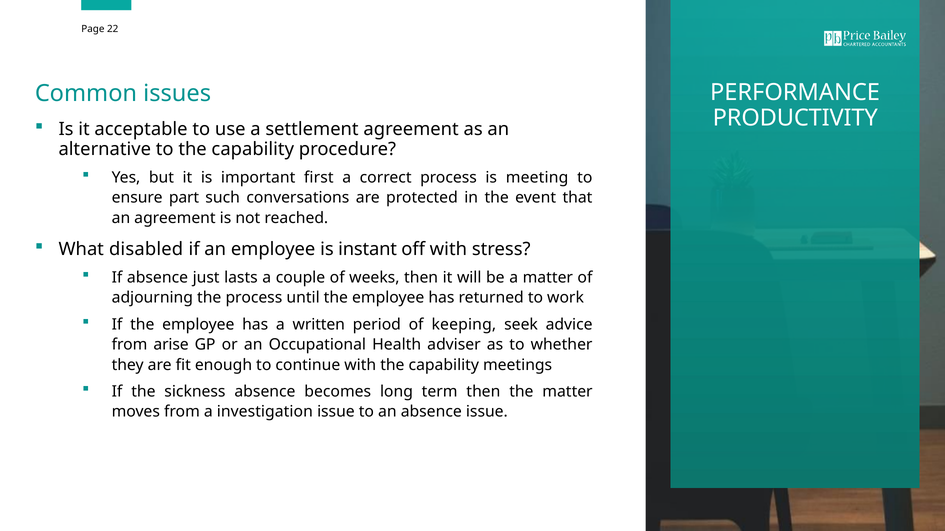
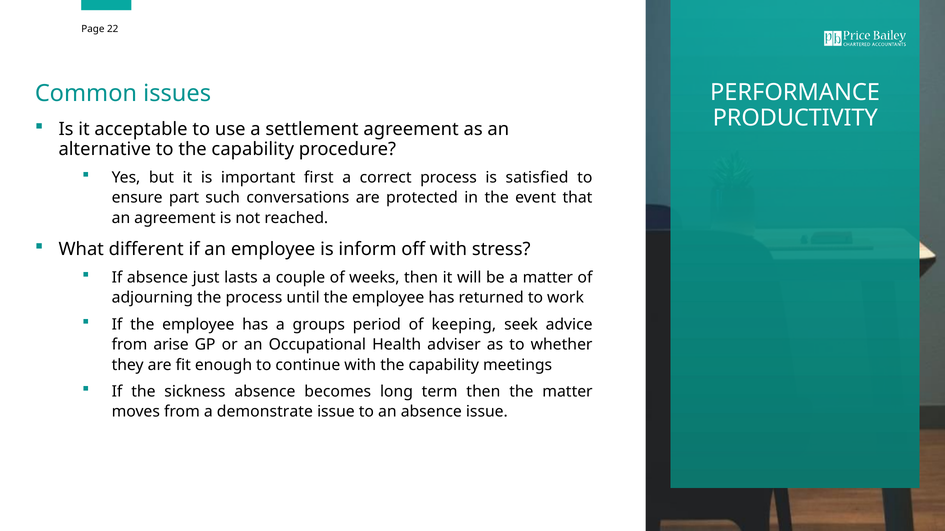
meeting: meeting -> satisfied (537, 178)
disabled: disabled -> different (146, 249)
instant: instant -> inform (368, 249)
written: written -> groups (319, 325)
investigation: investigation -> demonstrate (265, 412)
